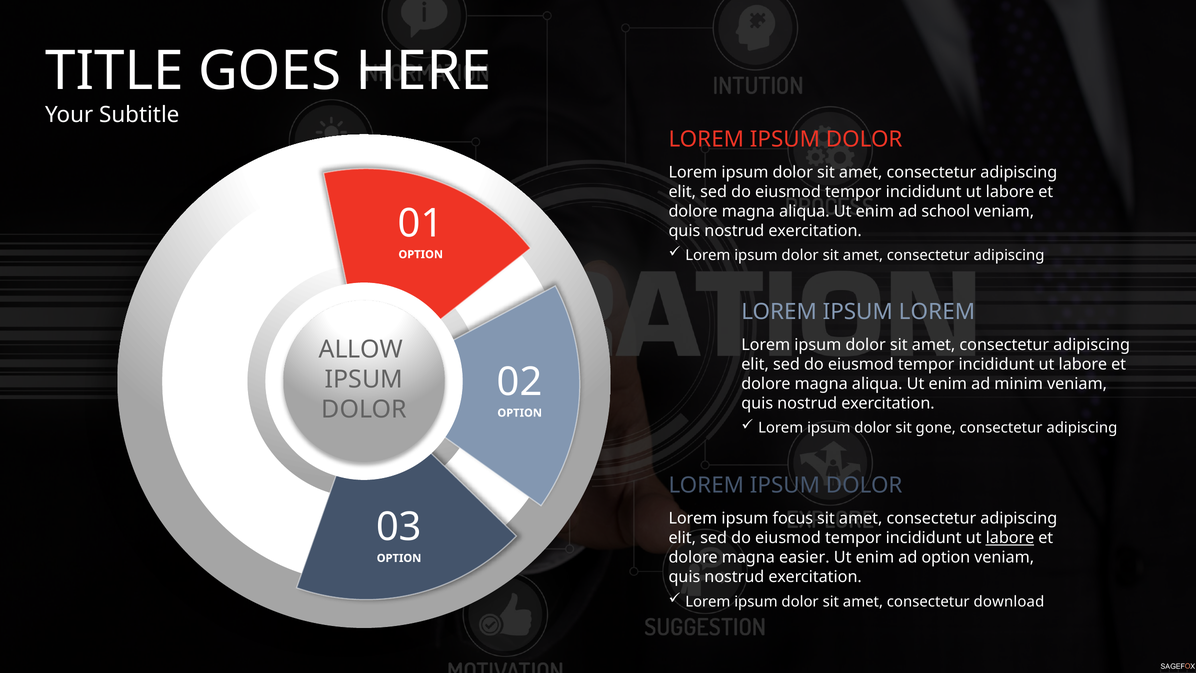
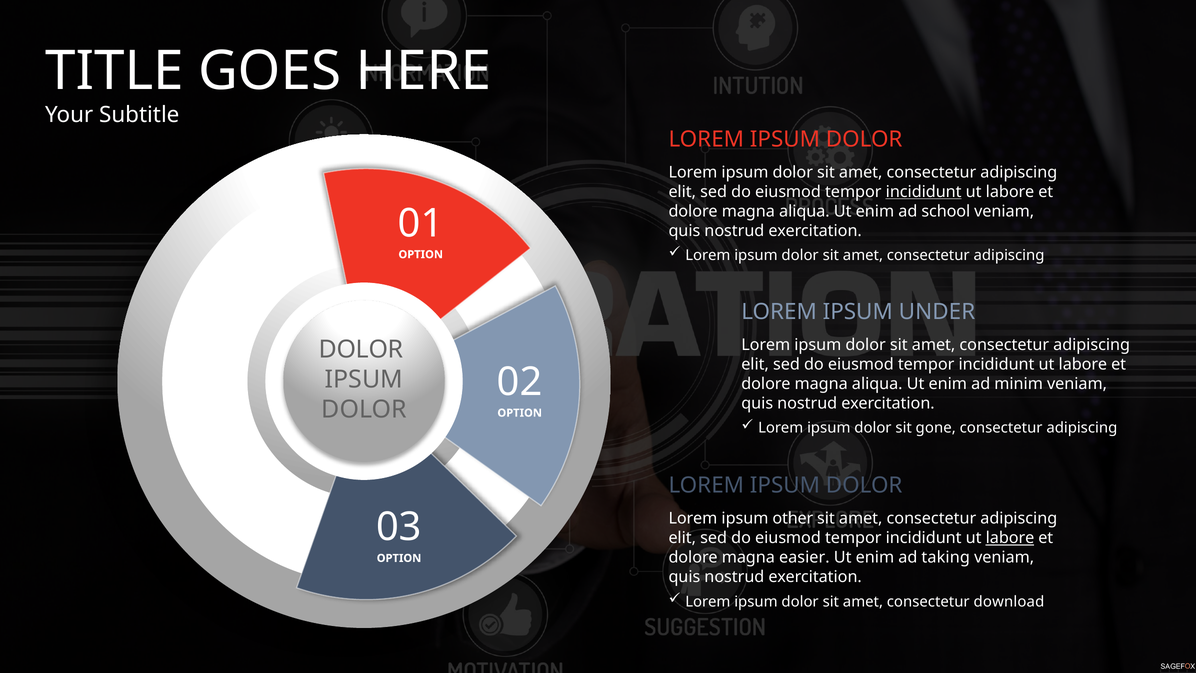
incididunt underline: none -> present (924, 192)
IPSUM LOREM: LOREM -> UNDER (937, 312)
ALLOW: ALLOW -> DOLOR (361, 349)
focus: focus -> other (793, 518)
ad option: option -> taking (946, 557)
